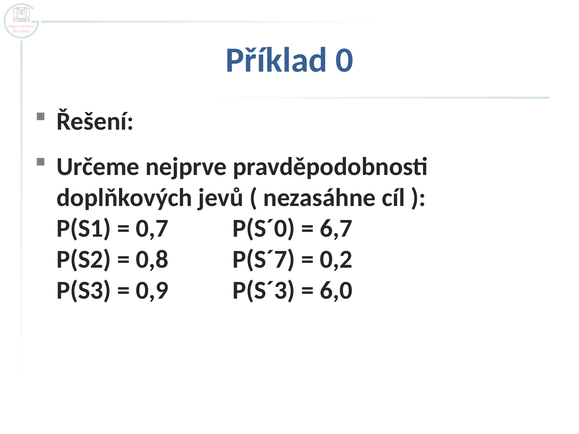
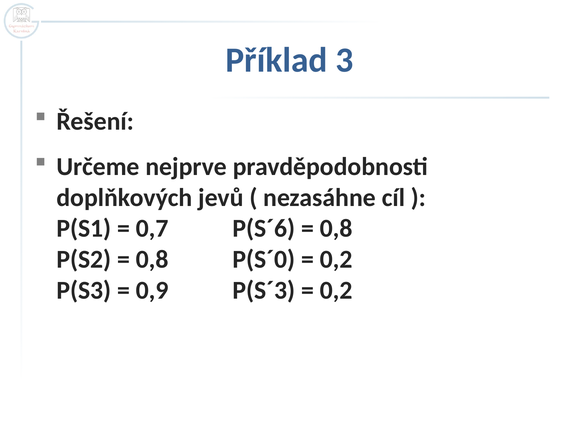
0: 0 -> 3 (344, 60)
P(S´0: P(S´0 -> P(S´6 (264, 229)
6,7: 6,7 -> 0,8 (336, 229)
P(S´7: P(S´7 -> P(S´0 (264, 259)
6,0: 6,0 -> 0,2 (336, 290)
